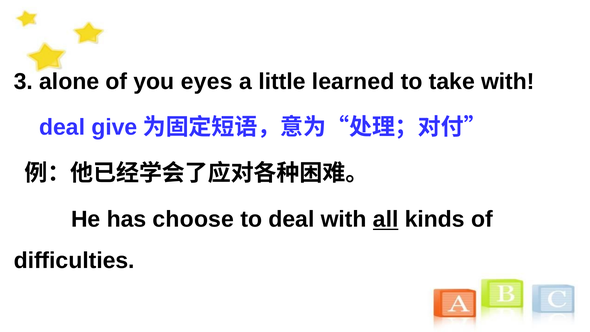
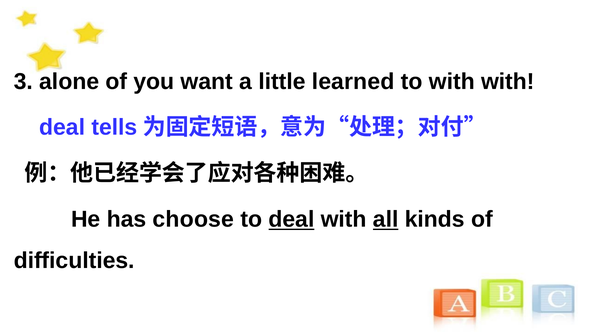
eyes: eyes -> want (207, 81)
to take: take -> with (452, 81)
give: give -> tells (114, 127)
deal underline: none -> present (291, 219)
